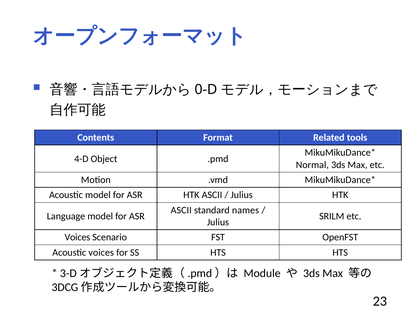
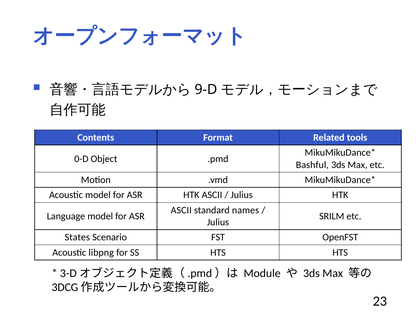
0-D: 0-D -> 9-D (206, 90)
4-D: 4-D -> 0-D (81, 159)
Normal: Normal -> Bashful (312, 165)
Voices: Voices -> States (77, 237)
Acoustic voices: voices -> libpng (101, 252)
